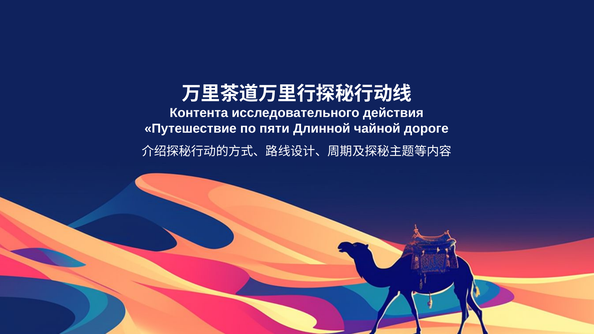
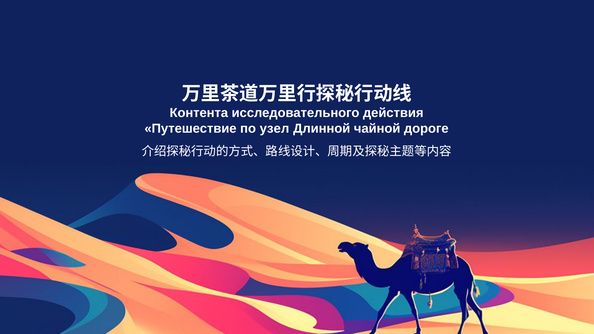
пяти: пяти -> узел (274, 128)
